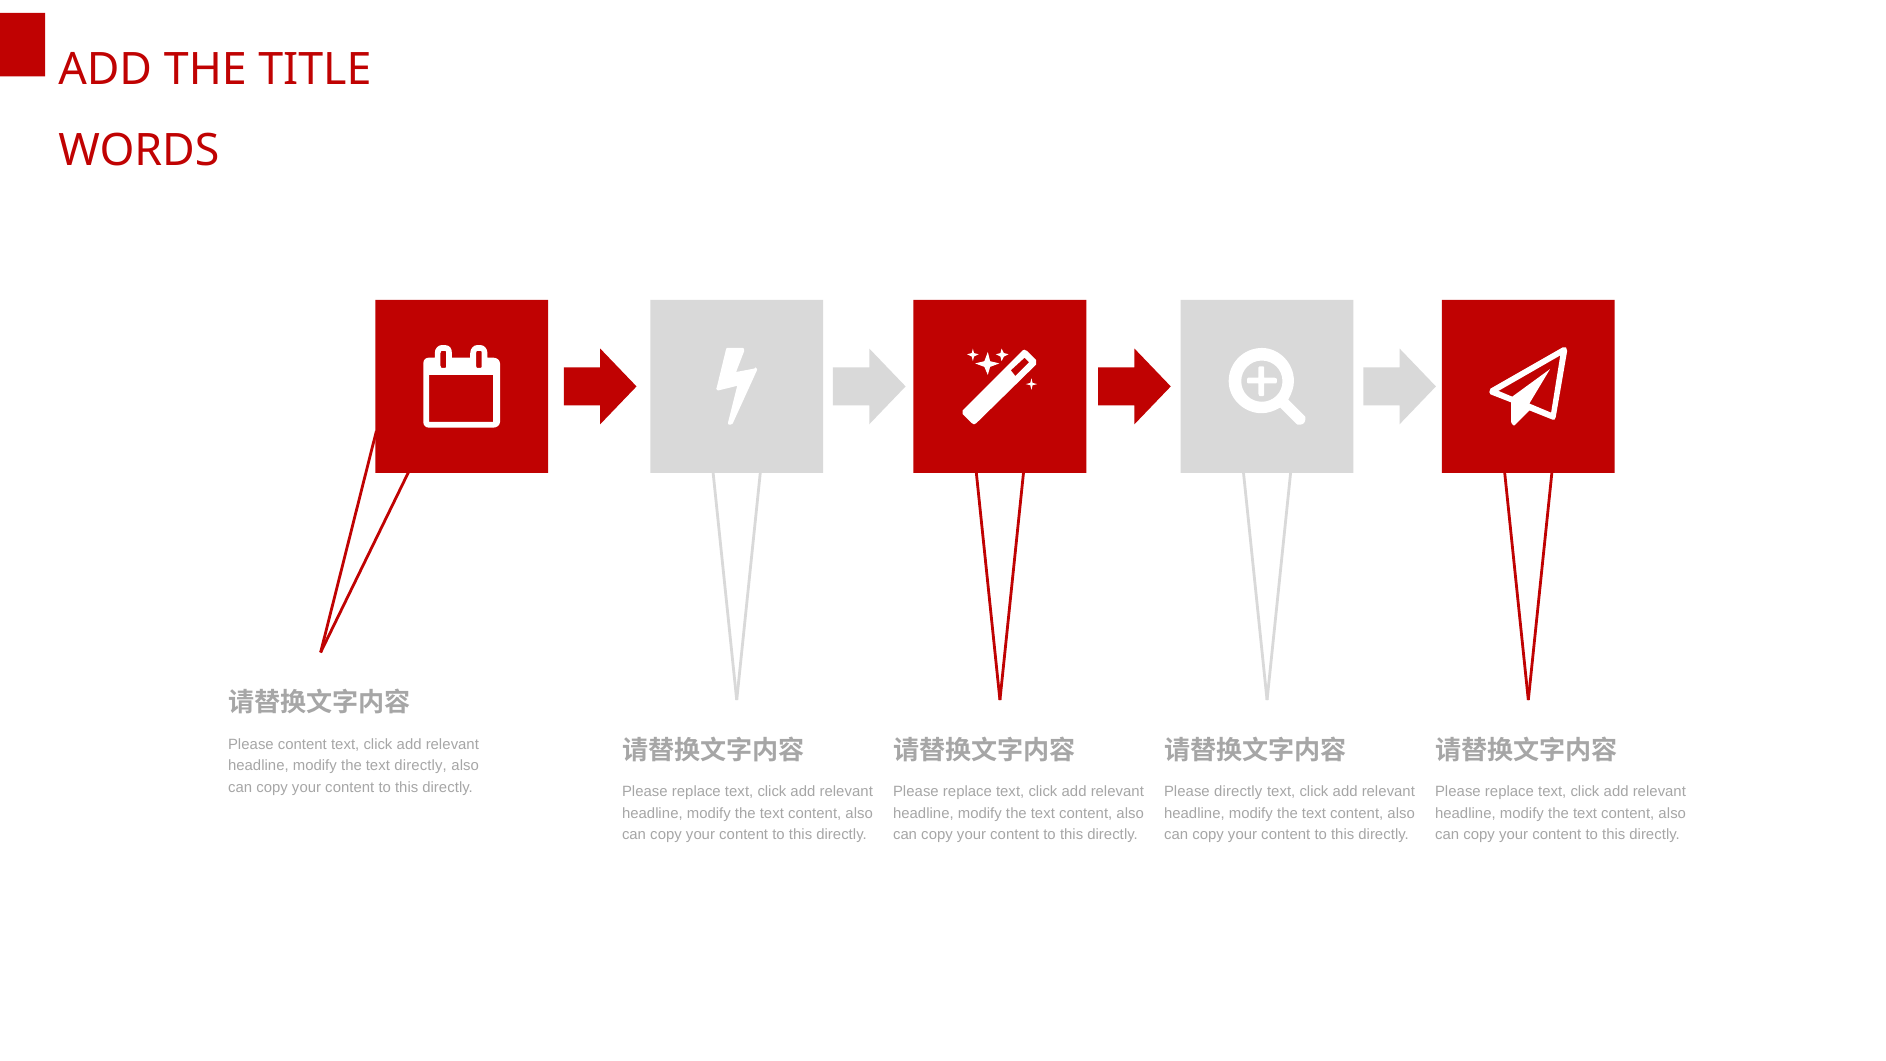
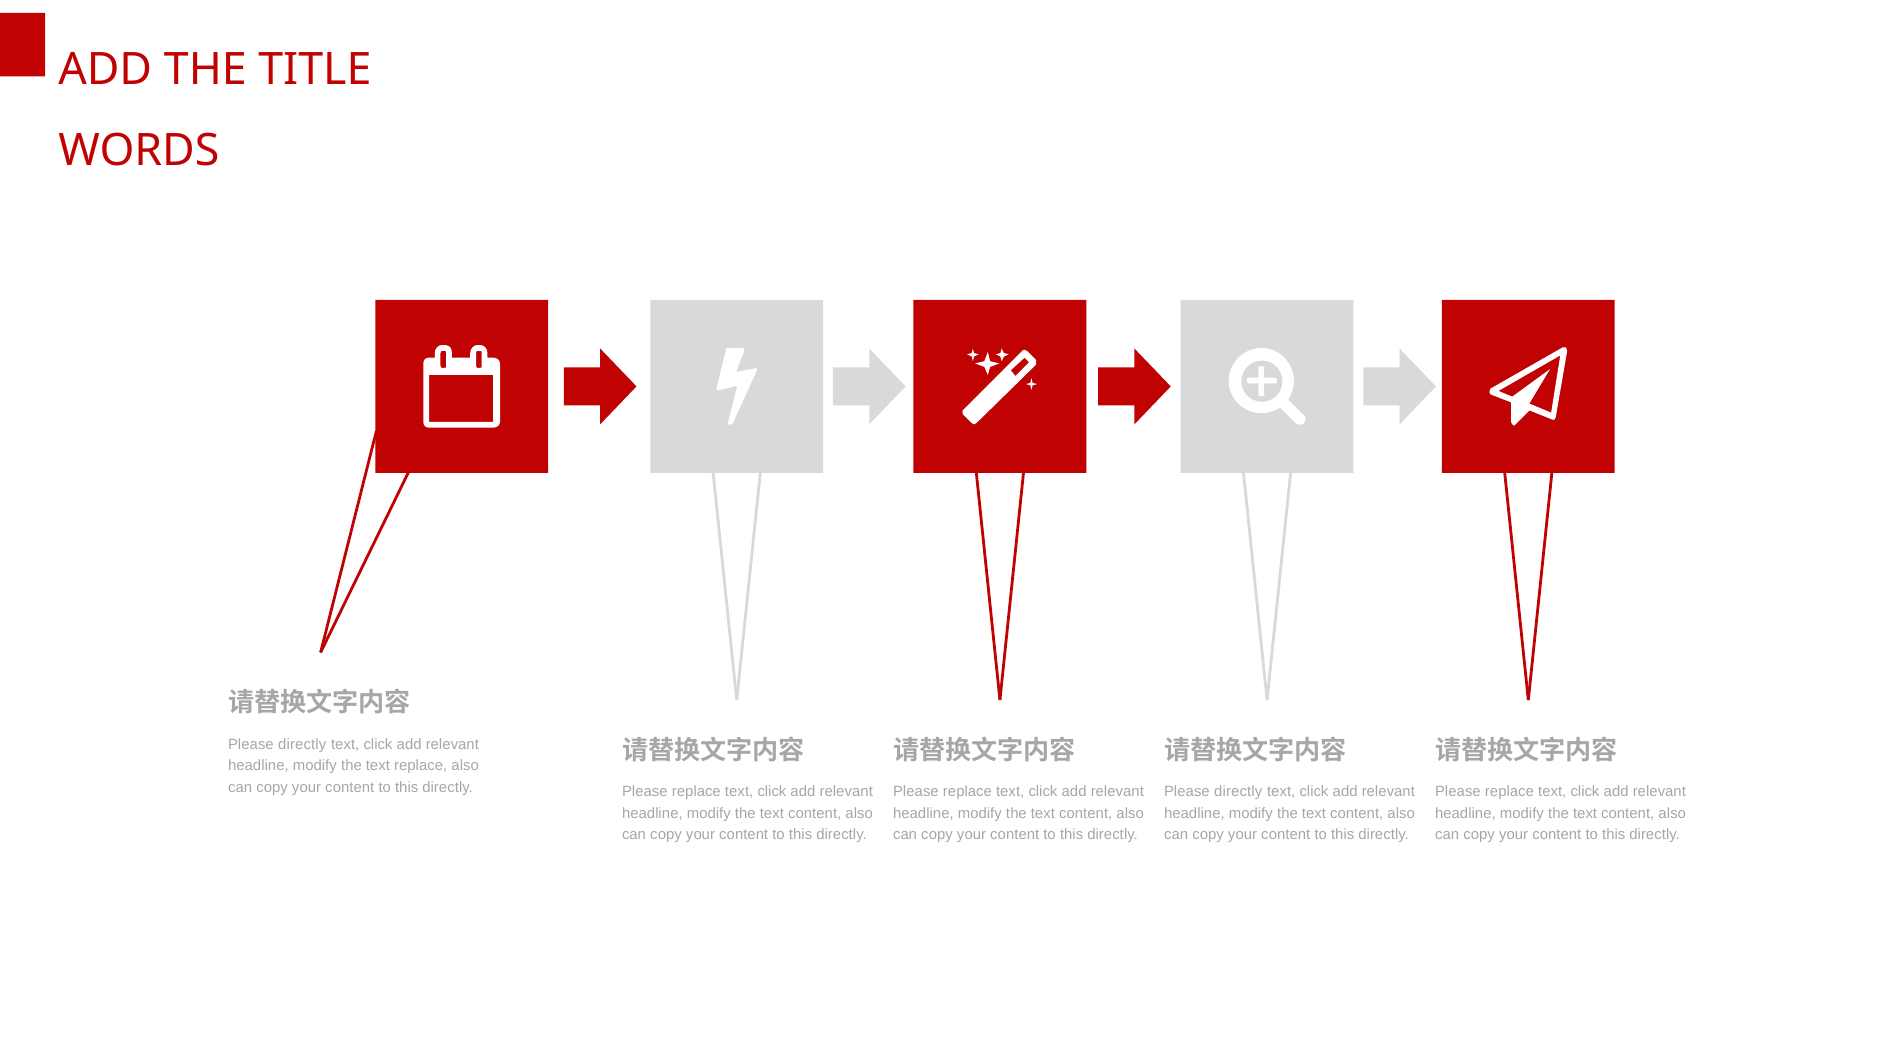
content: content -> directly (302, 744)
text directly: directly -> replace (421, 766)
